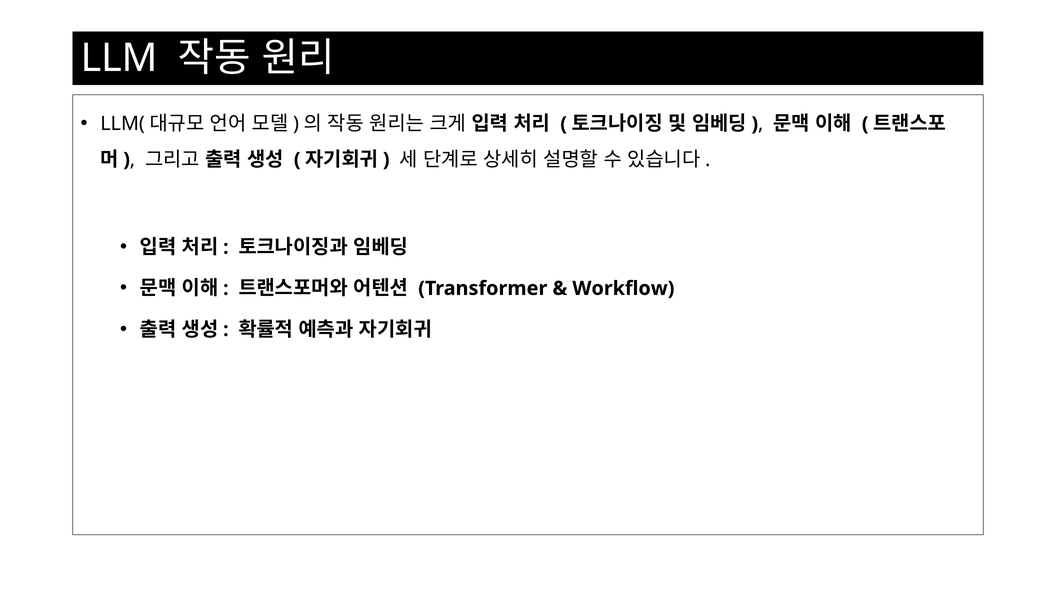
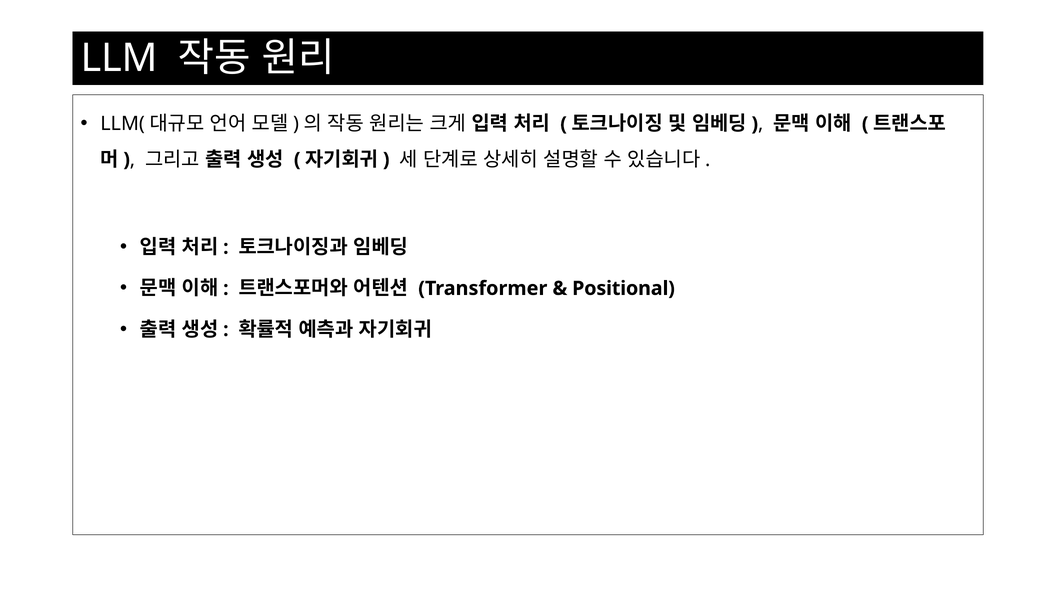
Workflow: Workflow -> Positional (623, 288)
